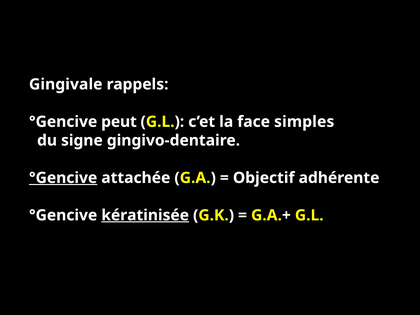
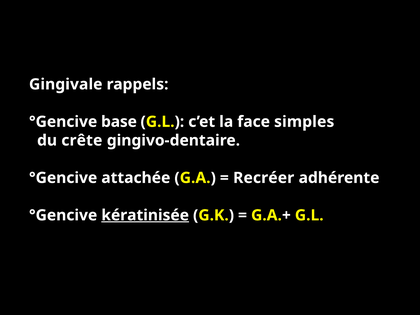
peut: peut -> base (119, 122)
signe: signe -> crête (82, 140)
°Gencive underline: present -> none (63, 178)
Objectif: Objectif -> Recréer (264, 178)
